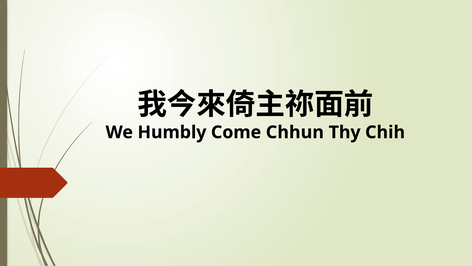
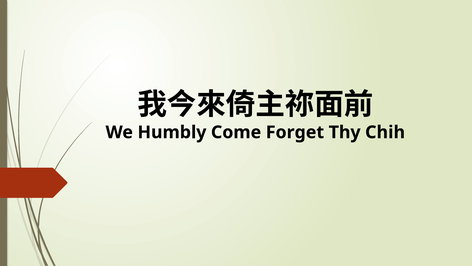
Chhun: Chhun -> Forget (295, 132)
